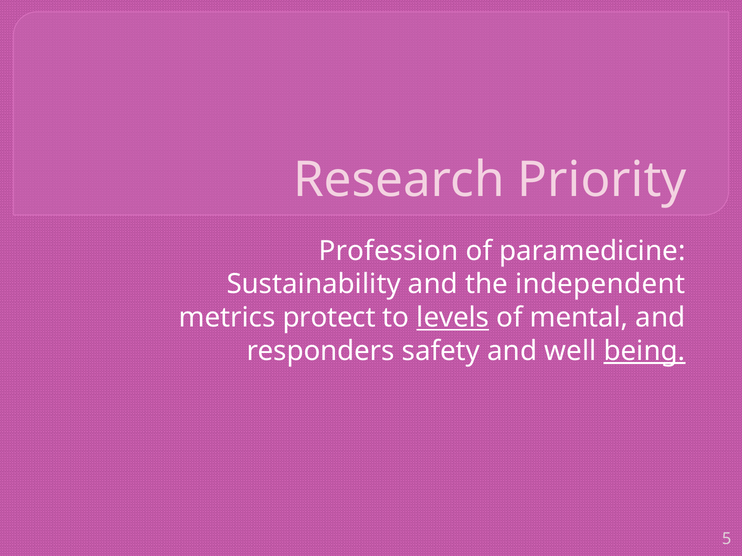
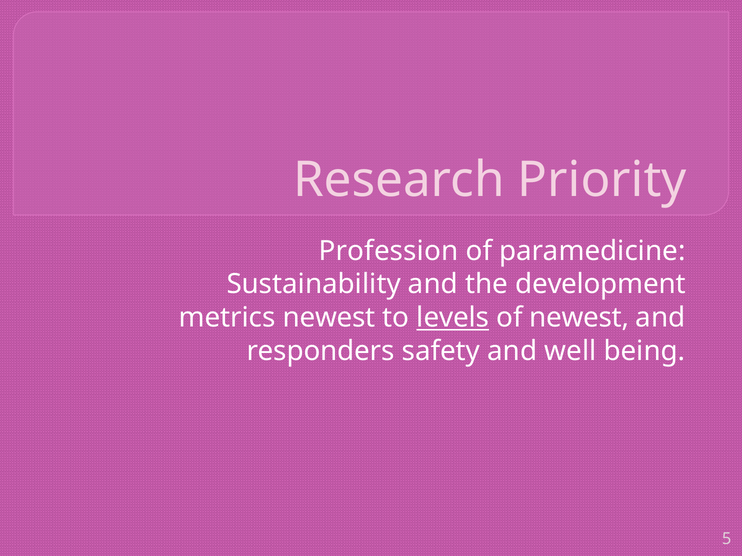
independent: independent -> development (600, 285)
metrics protect: protect -> newest (329, 318)
of mental: mental -> newest (579, 318)
being underline: present -> none (644, 351)
